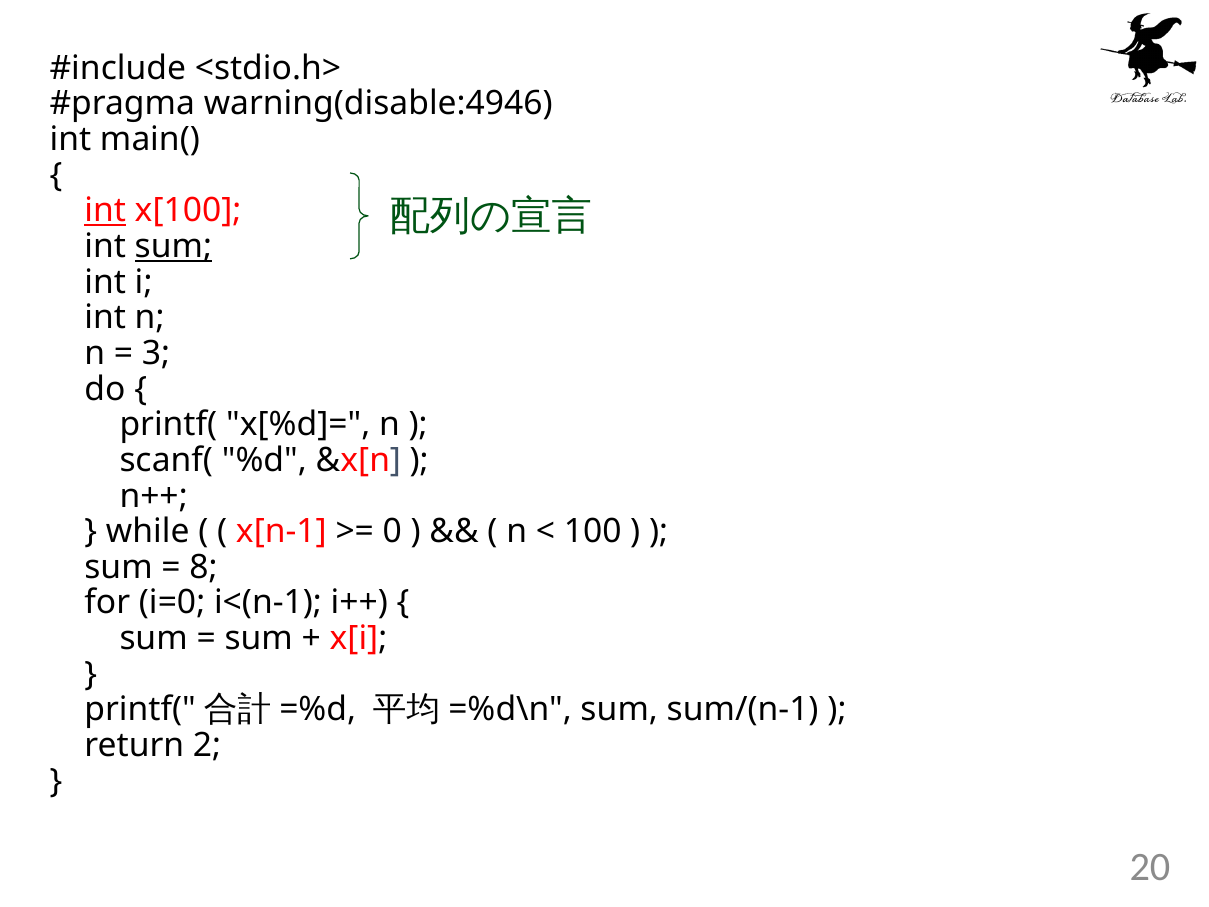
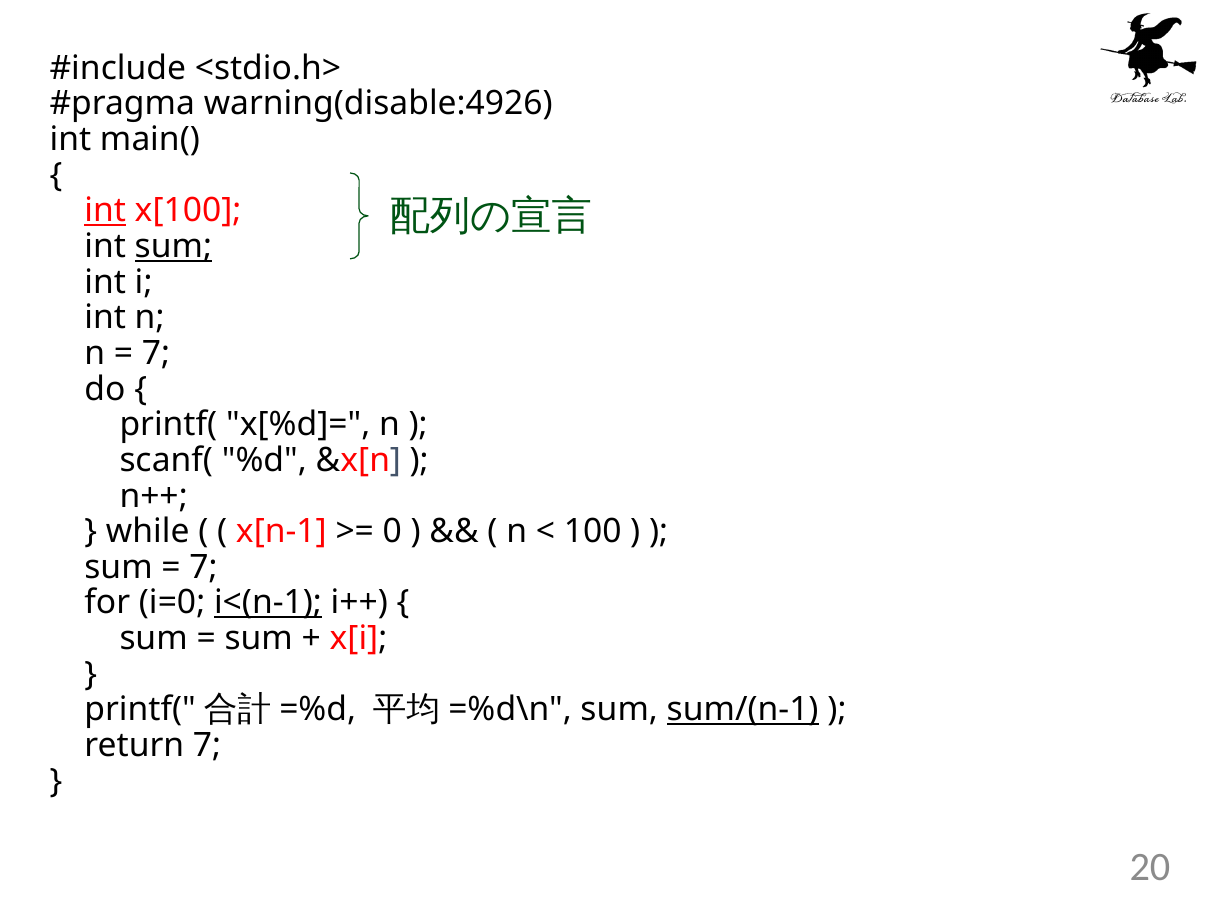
warning(disable:4946: warning(disable:4946 -> warning(disable:4926 (378, 104)
3: 3 -> 7 (156, 353)
8: 8 -> 7 (204, 567)
i<(n-1 underline: none -> present (268, 603)
sum/(n-1 underline: none -> present (743, 710)
return 2: 2 -> 7 (207, 745)
